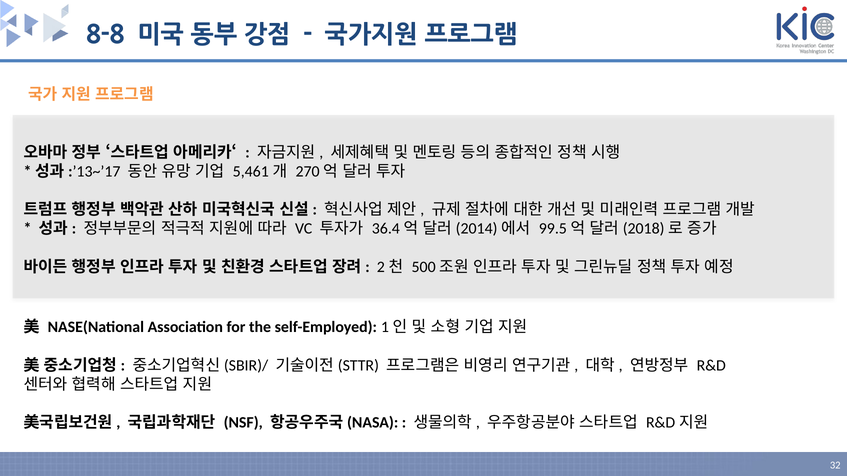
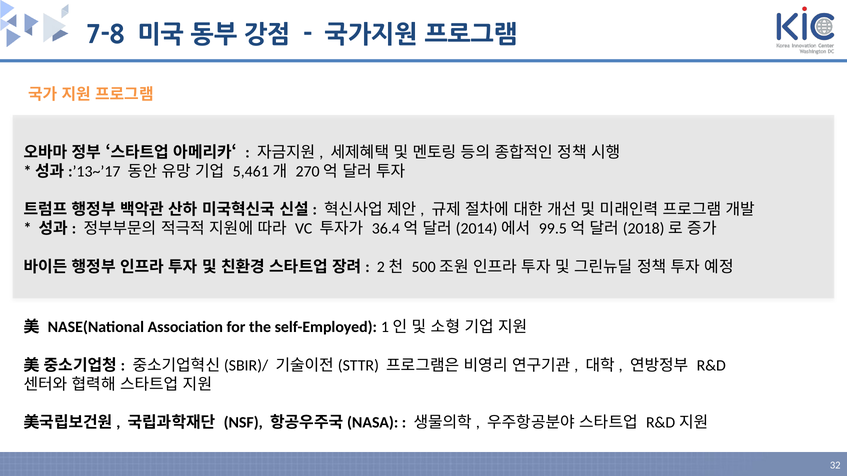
8-8: 8-8 -> 7-8 (105, 35)
